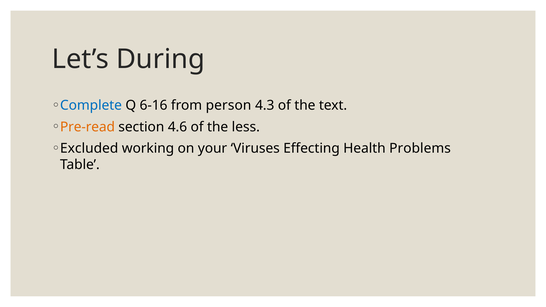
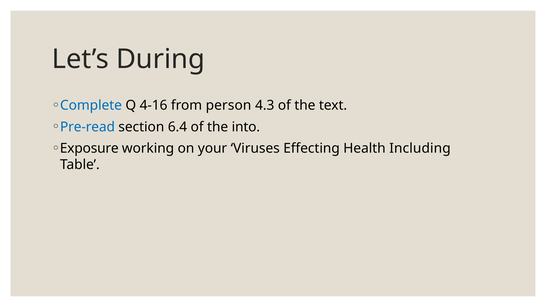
6-16: 6-16 -> 4-16 (154, 105)
Pre-read colour: orange -> blue (87, 127)
4.6: 4.6 -> 6.4 (177, 127)
less: less -> into (246, 127)
Excluded: Excluded -> Exposure (89, 148)
Problems: Problems -> Including (420, 148)
